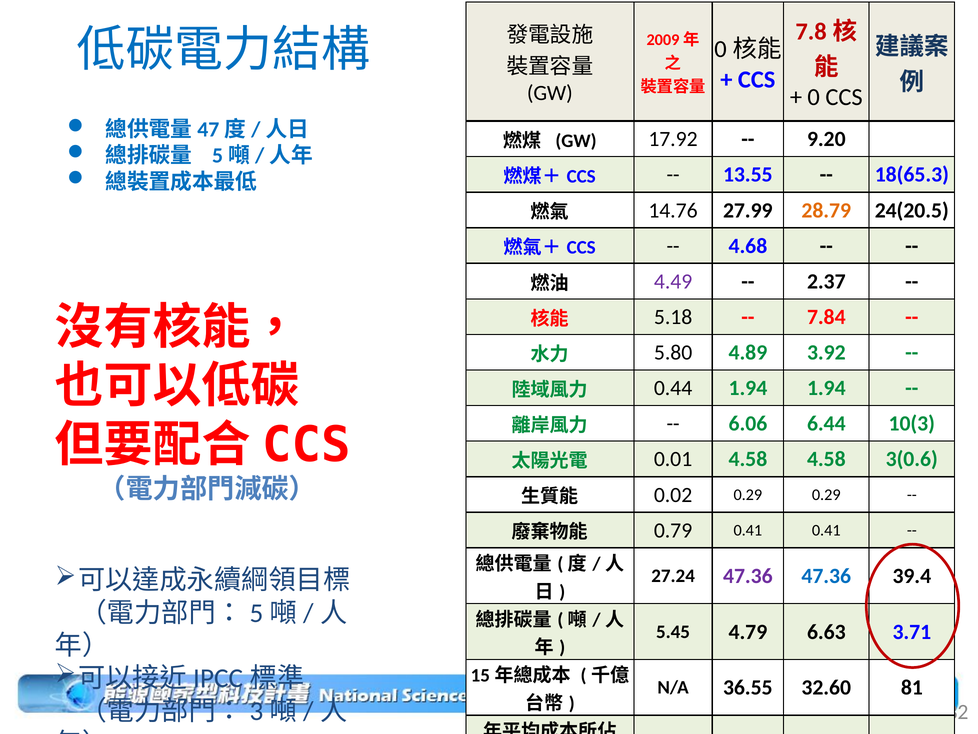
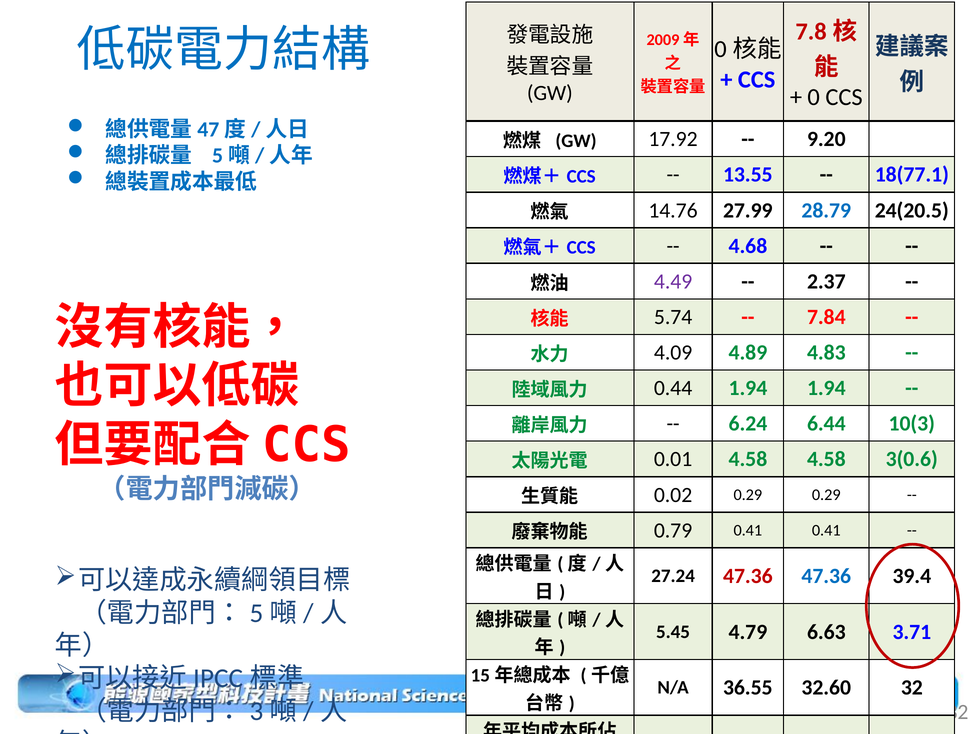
18(65.3: 18(65.3 -> 18(77.1 (912, 175)
28.79 colour: orange -> blue (826, 210)
5.18: 5.18 -> 5.74 (673, 317)
5.80: 5.80 -> 4.09 (673, 352)
3.92: 3.92 -> 4.83 (826, 352)
6.06: 6.06 -> 6.24 (748, 423)
47.36 colour: purple -> red (748, 576)
32.60 81: 81 -> 32 (912, 687)
